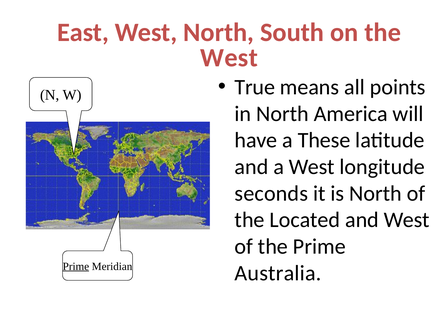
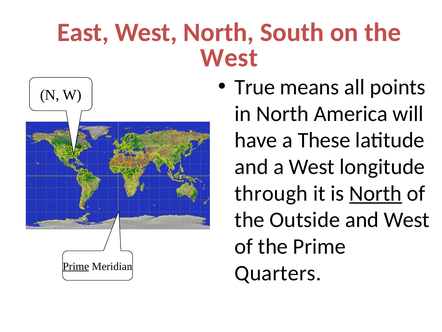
seconds: seconds -> through (271, 193)
North underline: none -> present (376, 193)
Located: Located -> Outside (305, 220)
Australia: Australia -> Quarters (278, 273)
